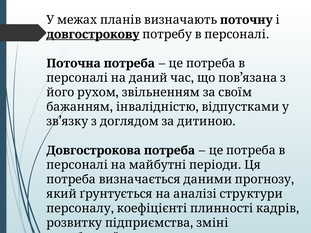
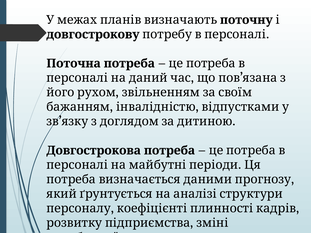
довгострокову underline: present -> none (93, 34)
